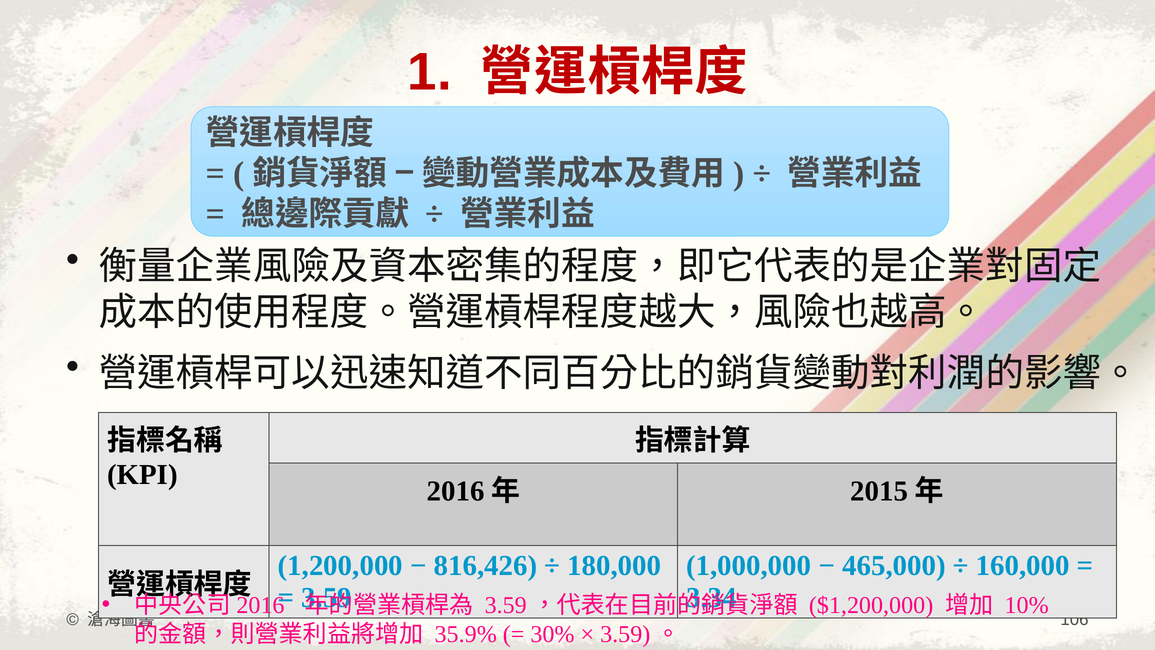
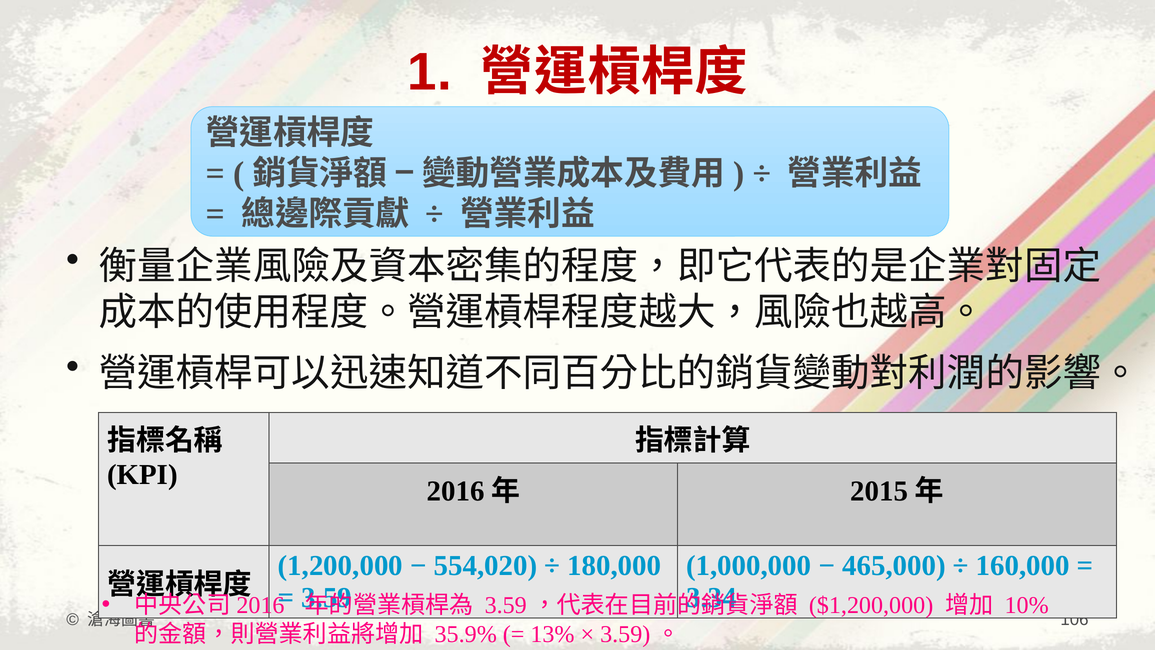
816,426: 816,426 -> 554,020 (486, 566)
30%: 30% -> 13% (552, 634)
